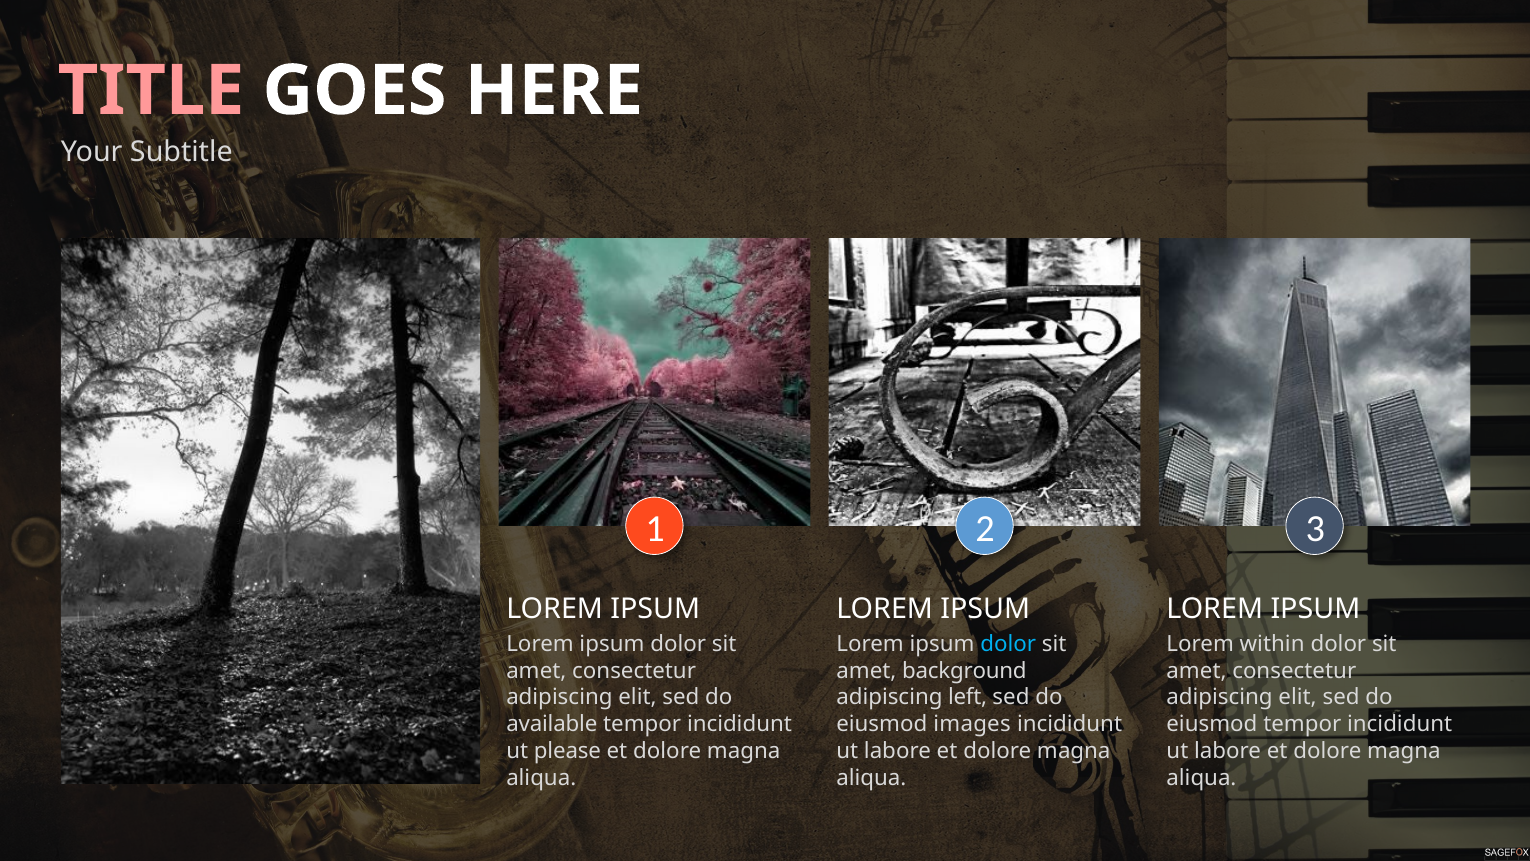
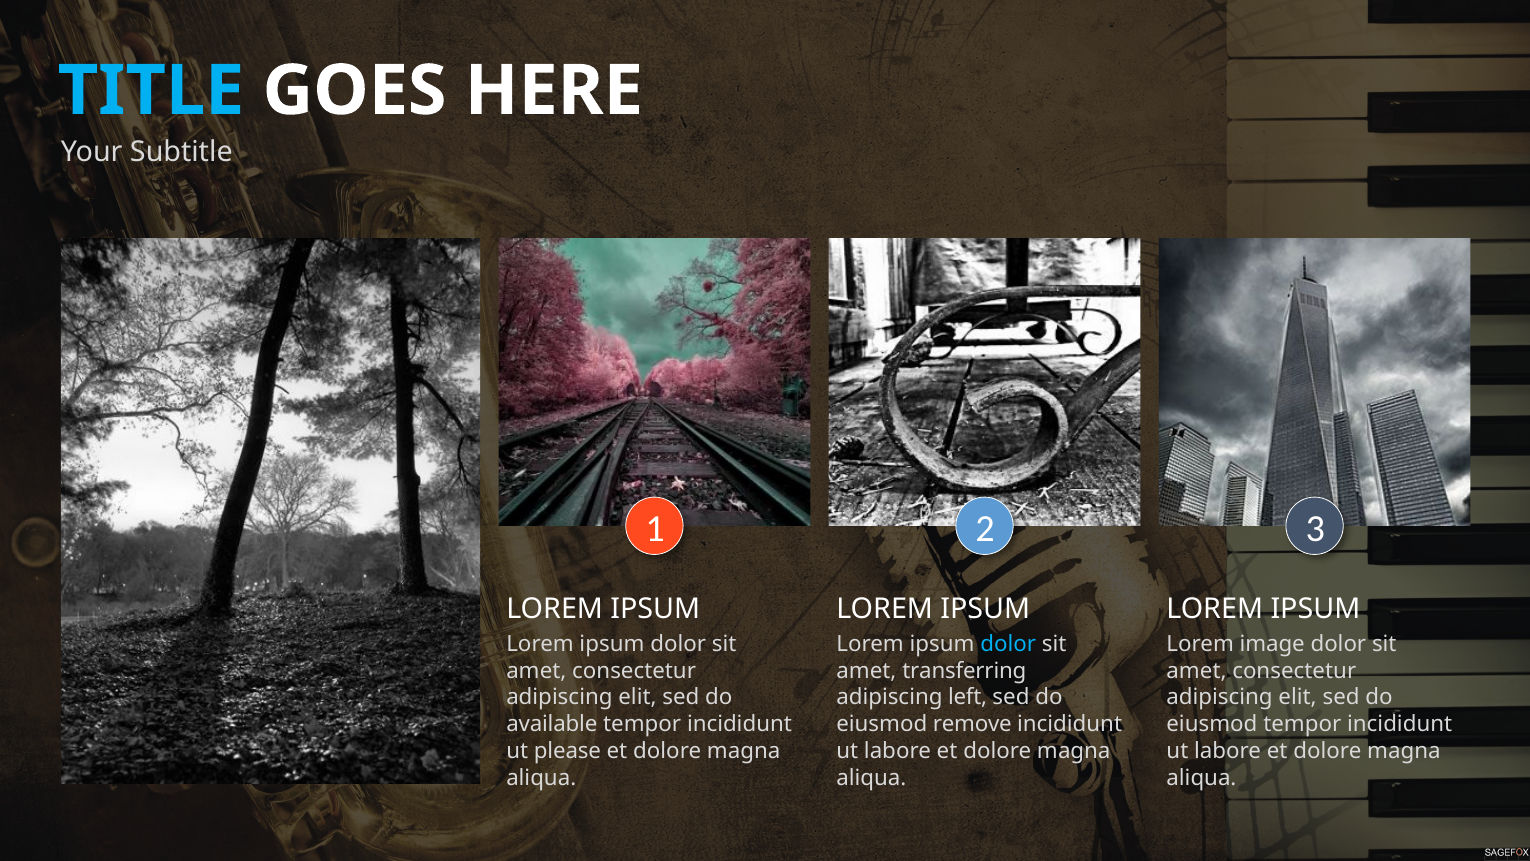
TITLE colour: pink -> light blue (151, 91)
within: within -> image (1272, 644)
background: background -> transferring (964, 670)
images: images -> remove (972, 724)
